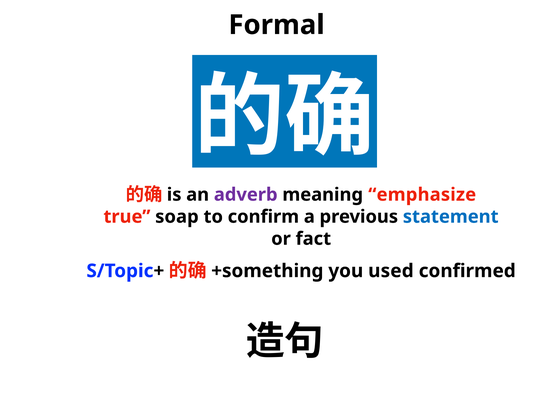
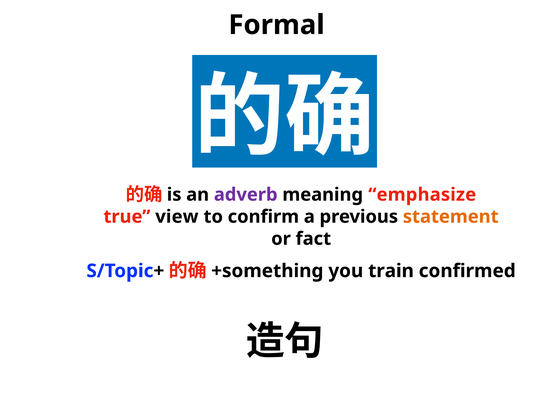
soap: soap -> view (177, 217)
statement colour: blue -> orange (451, 217)
used: used -> train (391, 271)
